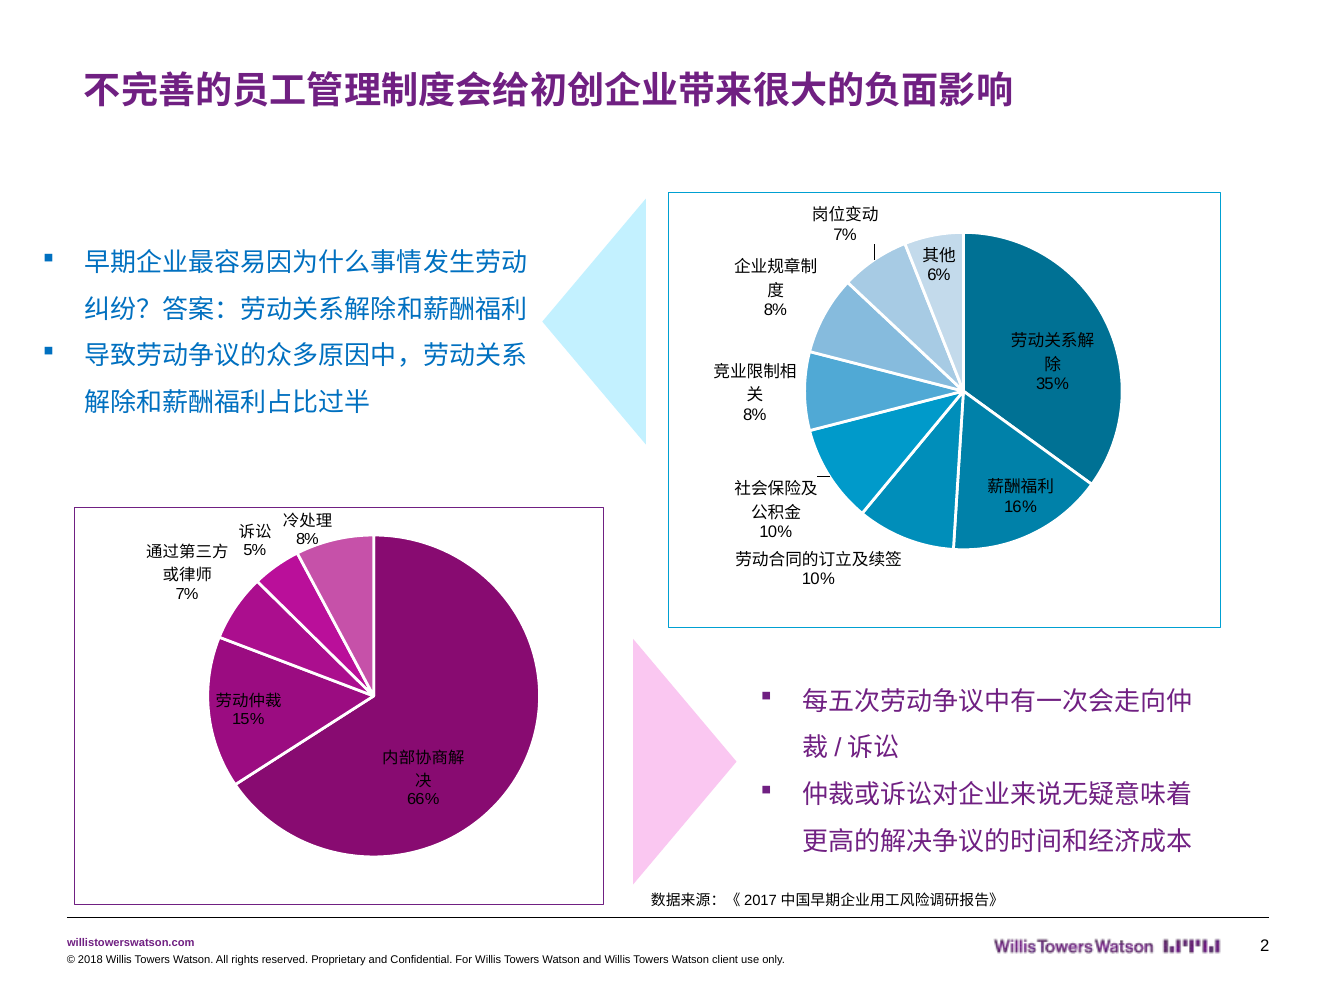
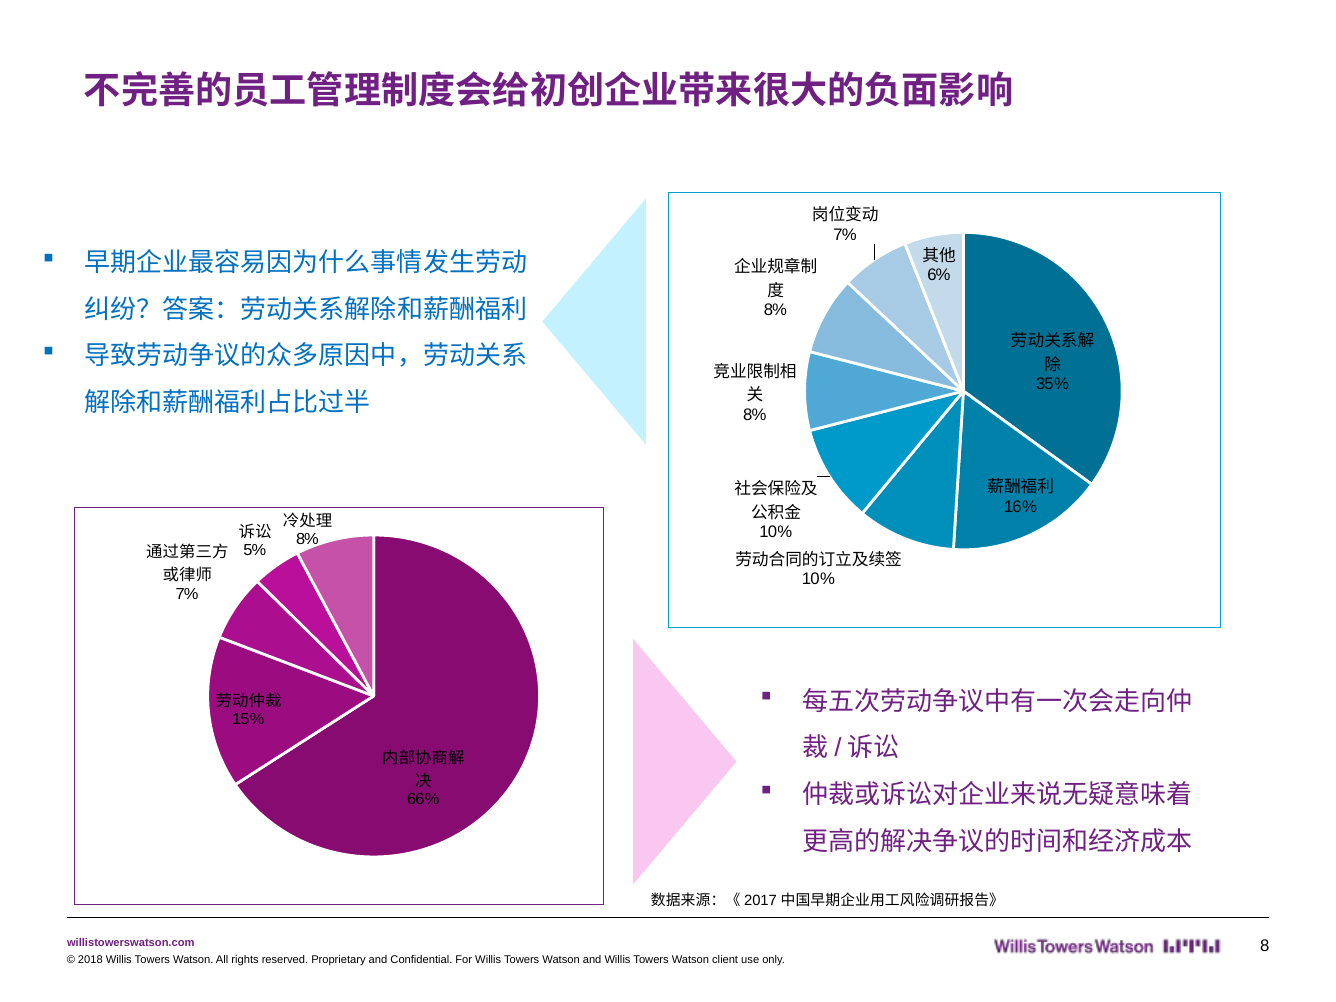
2: 2 -> 8 (1265, 946)
